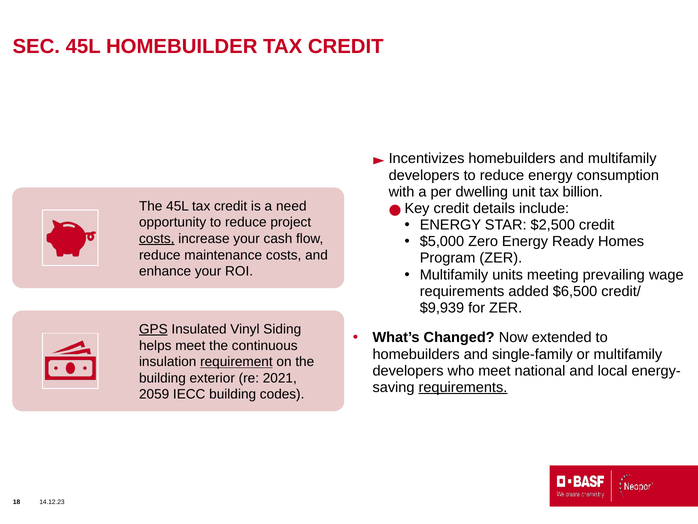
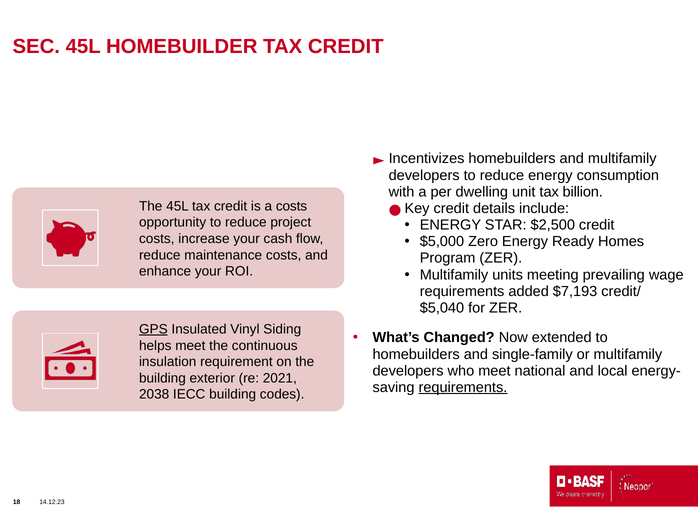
a need: need -> costs (291, 206)
costs underline: present -> none (157, 239)
$6,500: $6,500 -> $7,193 (575, 291)
$9,939: $9,939 -> $5,040 (442, 308)
requirement underline: present -> none (236, 362)
2059: 2059 -> 2038 (154, 394)
